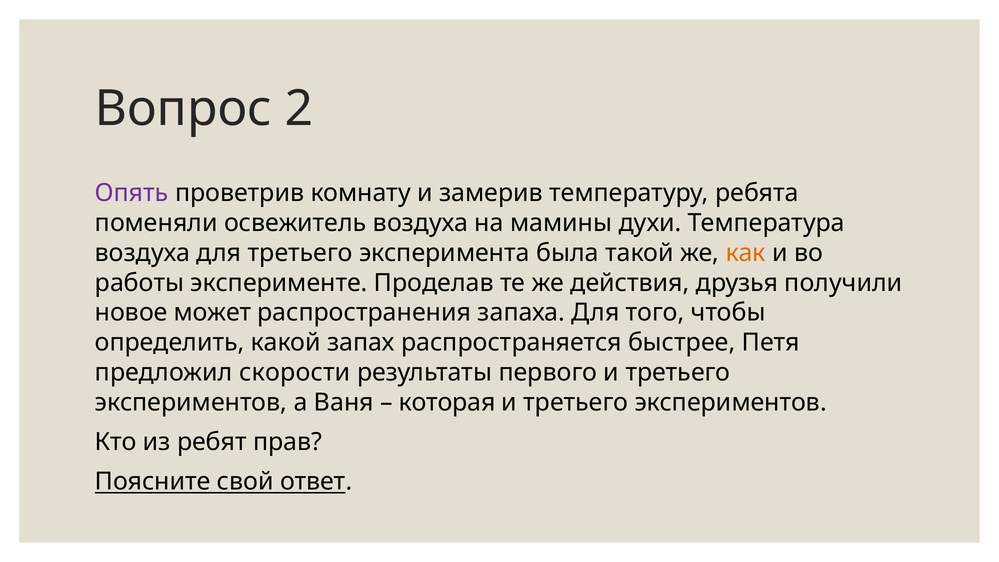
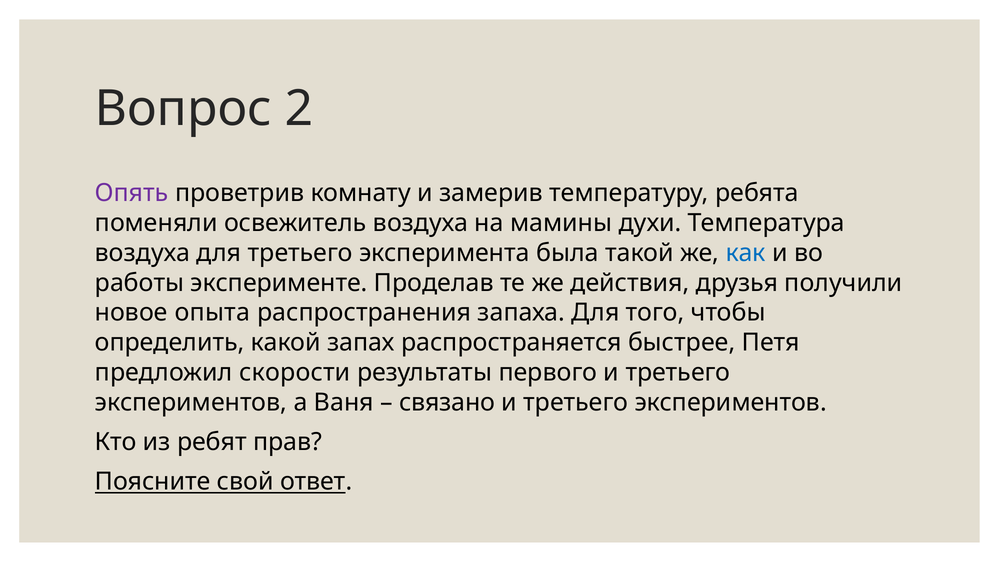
как colour: orange -> blue (746, 253)
может: может -> опыта (212, 313)
которая: которая -> связано (447, 403)
